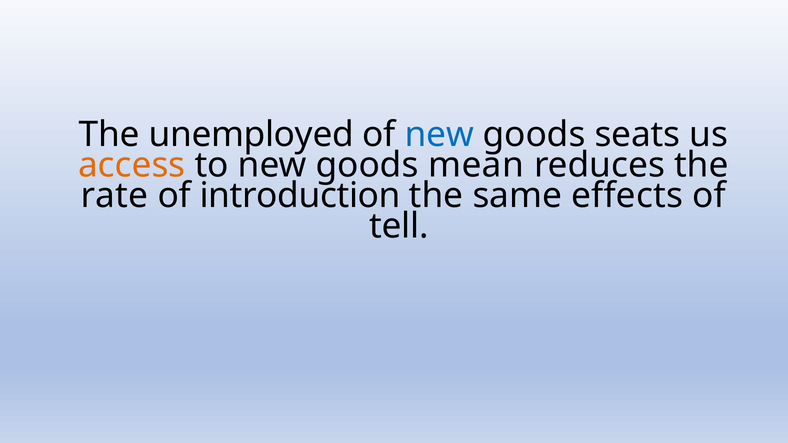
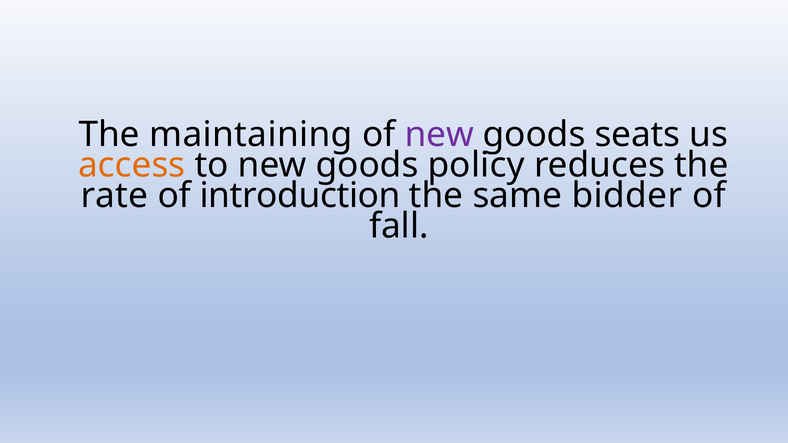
unemployed: unemployed -> maintaining (251, 135)
new colour: blue -> purple (439, 135)
mean: mean -> policy (476, 165)
effects: effects -> bidder (627, 196)
tell: tell -> fall (399, 226)
